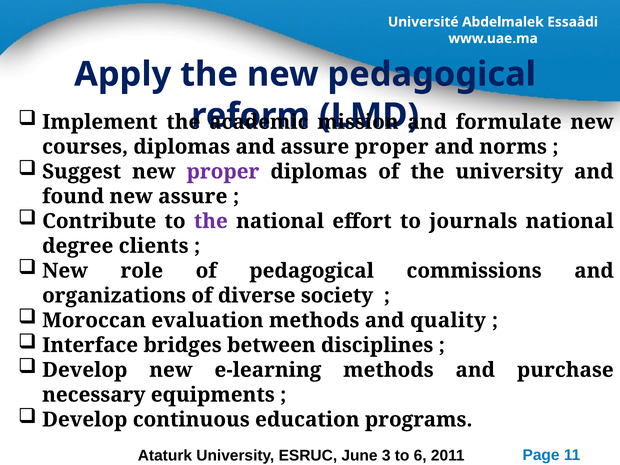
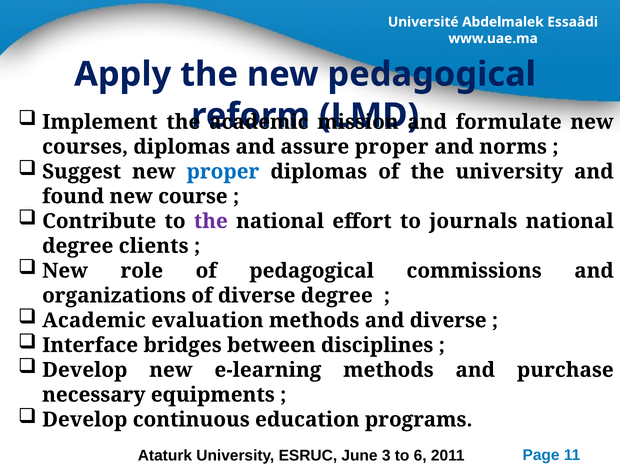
proper colour: purple -> blue (223, 172)
new assure: assure -> course (193, 196)
diverse society: society -> degree (337, 296)
Moroccan: Moroccan -> Academic (94, 320)
and quality: quality -> diverse (448, 320)
